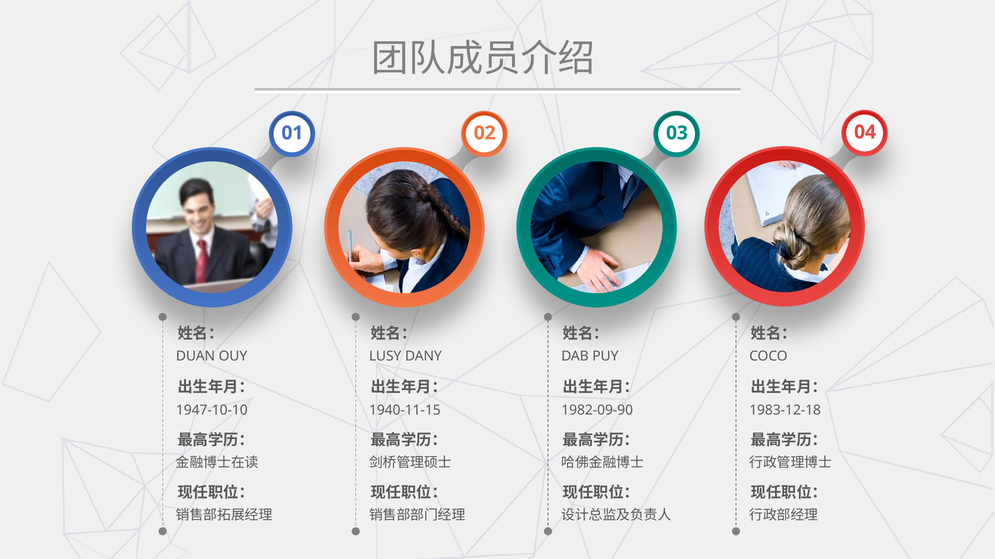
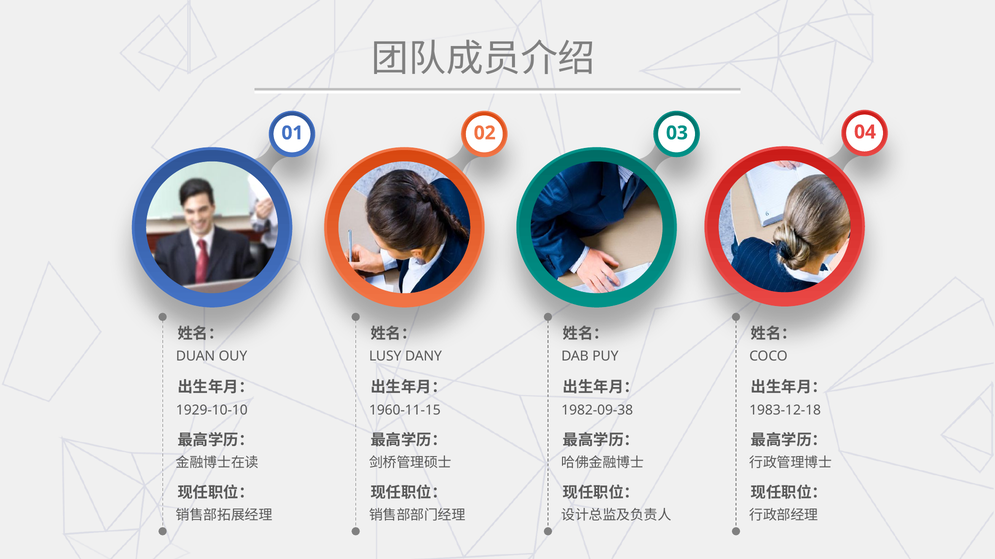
1947-10-10: 1947-10-10 -> 1929-10-10 (212, 411)
1940-11-15: 1940-11-15 -> 1960-11-15 (405, 411)
1982-09-90: 1982-09-90 -> 1982-09-38 (597, 411)
